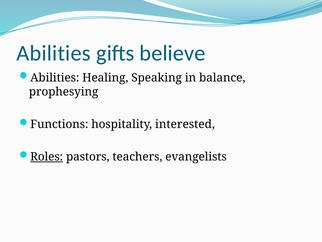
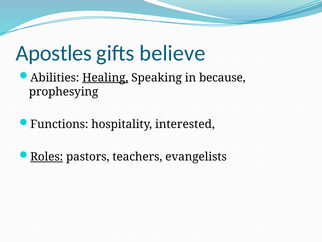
Abilities: Abilities -> Apostles (54, 53)
Healing underline: none -> present (105, 78)
balance: balance -> because (222, 78)
